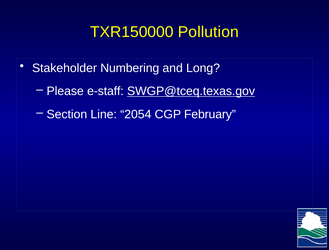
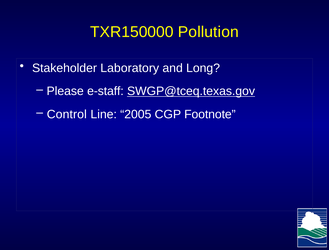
Numbering: Numbering -> Laboratory (130, 68)
Section: Section -> Control (67, 115)
2054: 2054 -> 2005 (136, 115)
February: February -> Footnote (210, 115)
